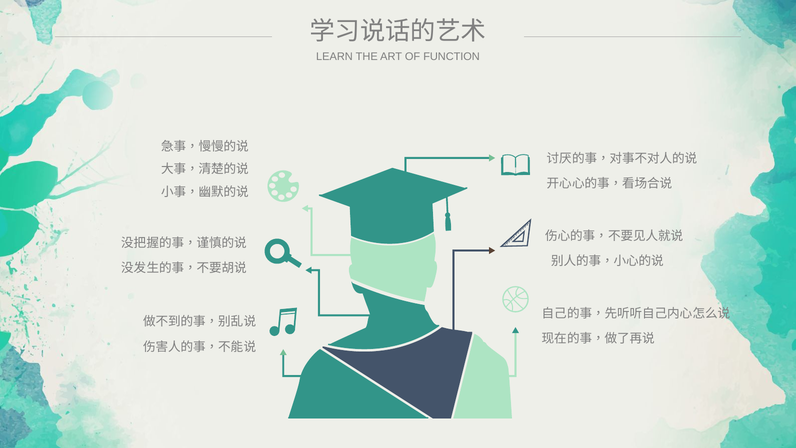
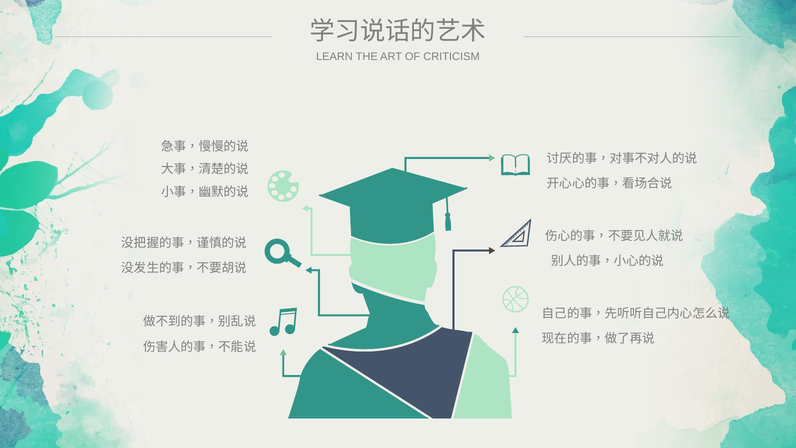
FUNCTION: FUNCTION -> CRITICISM (451, 57)
